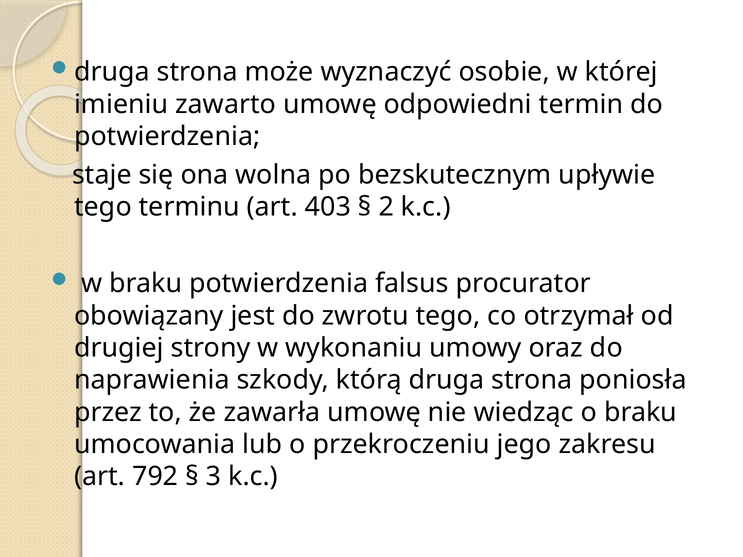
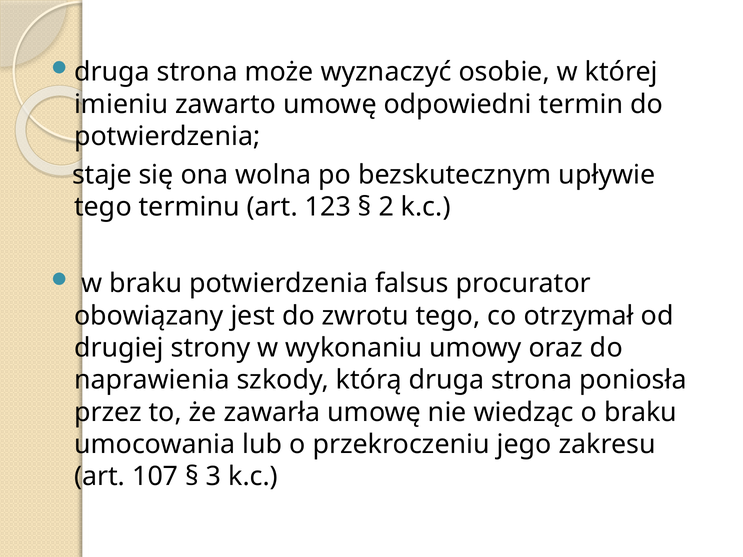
403: 403 -> 123 (328, 207)
792: 792 -> 107 (155, 477)
